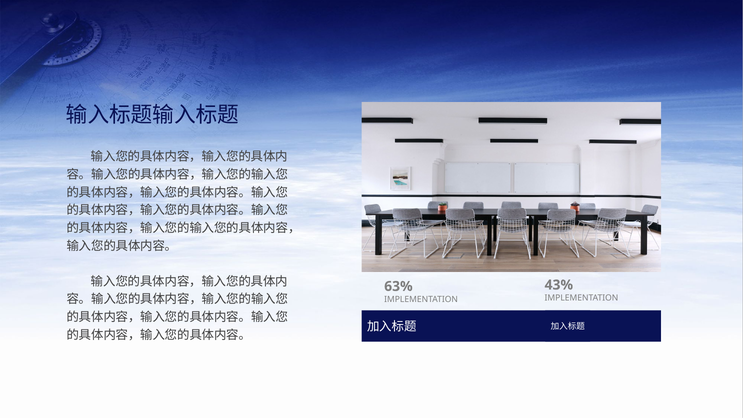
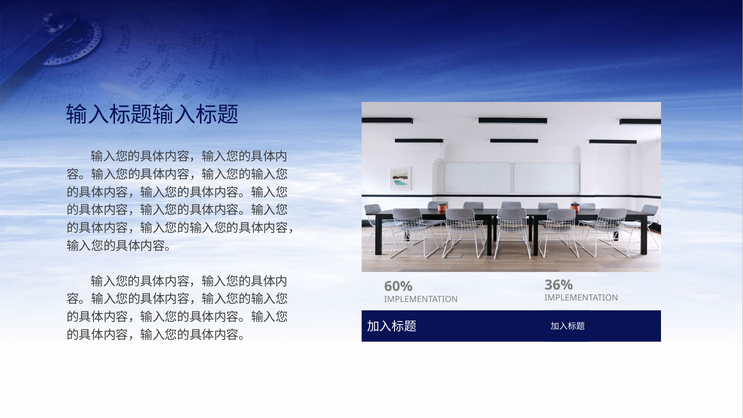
43%: 43% -> 36% (559, 285)
63%: 63% -> 60% (398, 286)
